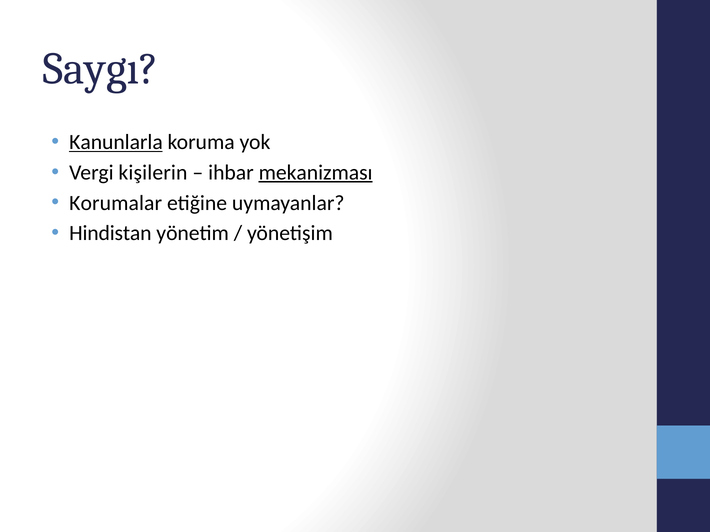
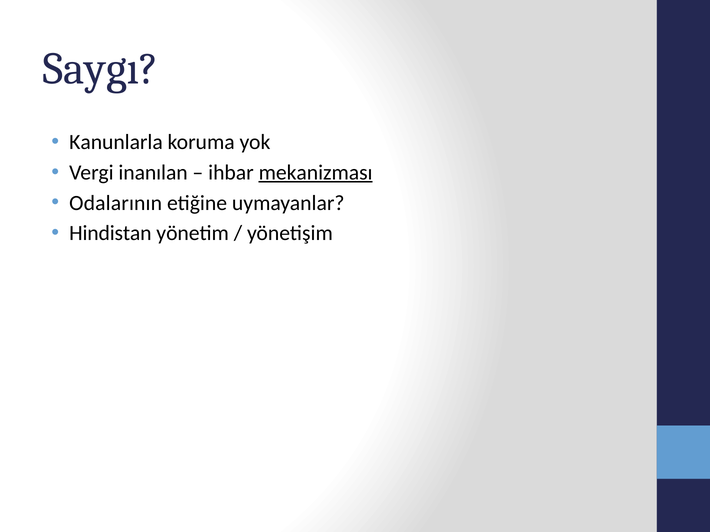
Kanunlarla underline: present -> none (116, 142)
kişilerin: kişilerin -> inanılan (153, 173)
Korumalar: Korumalar -> Odalarının (116, 203)
